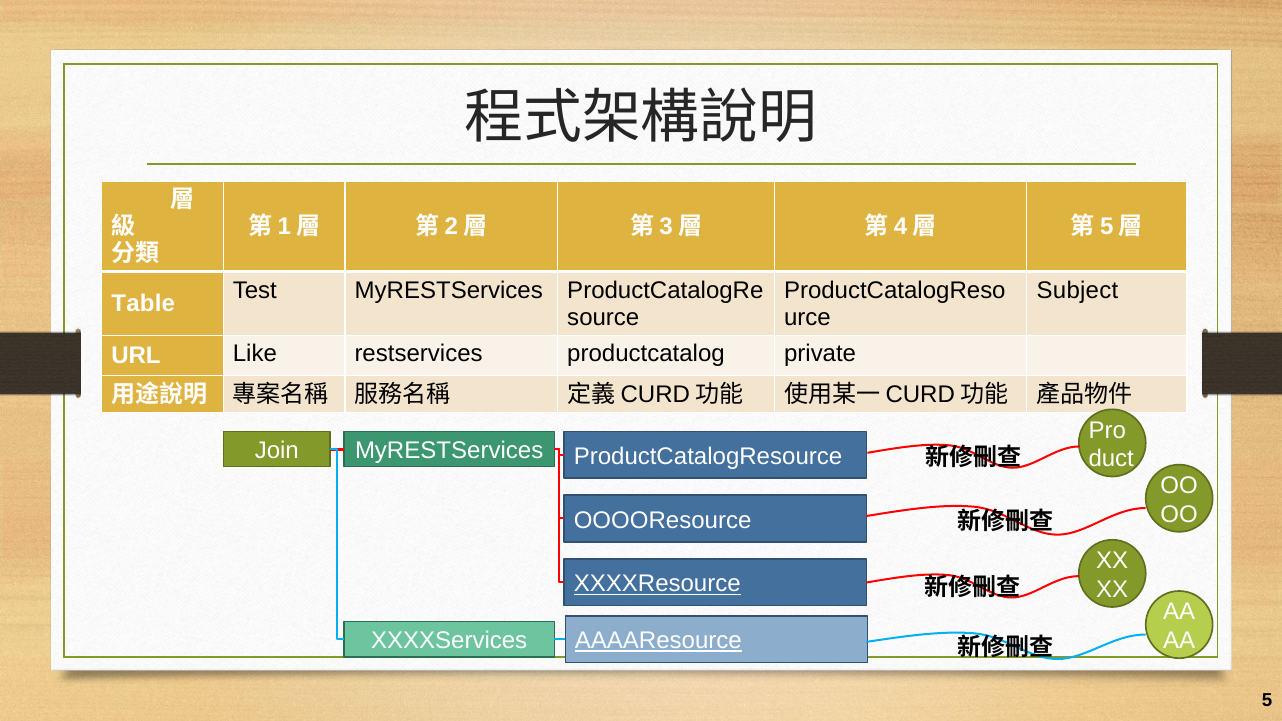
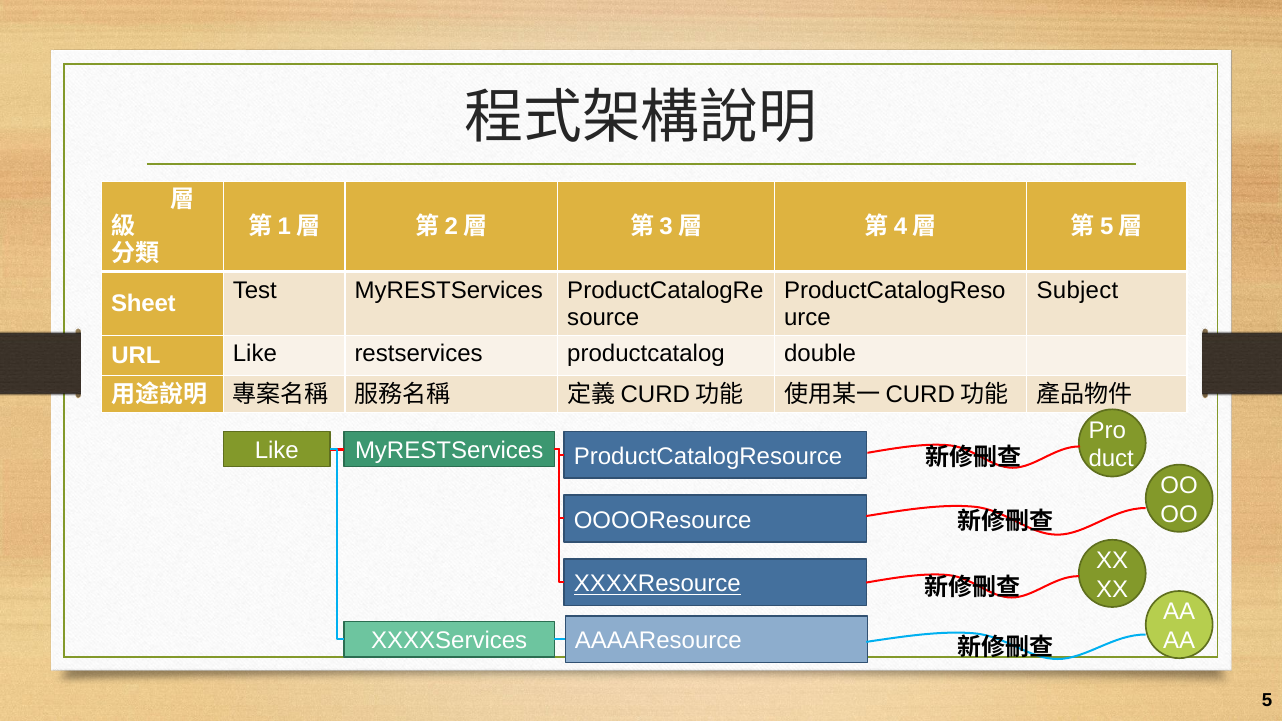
Table: Table -> Sheet (143, 304)
private: private -> double (820, 354)
Join: Join -> Like (277, 451)
AAAAResource underline: present -> none (658, 641)
